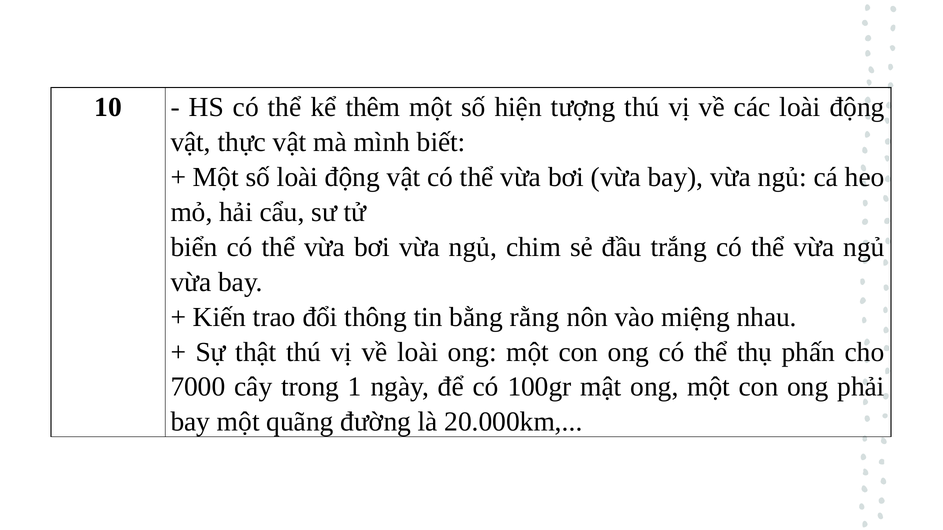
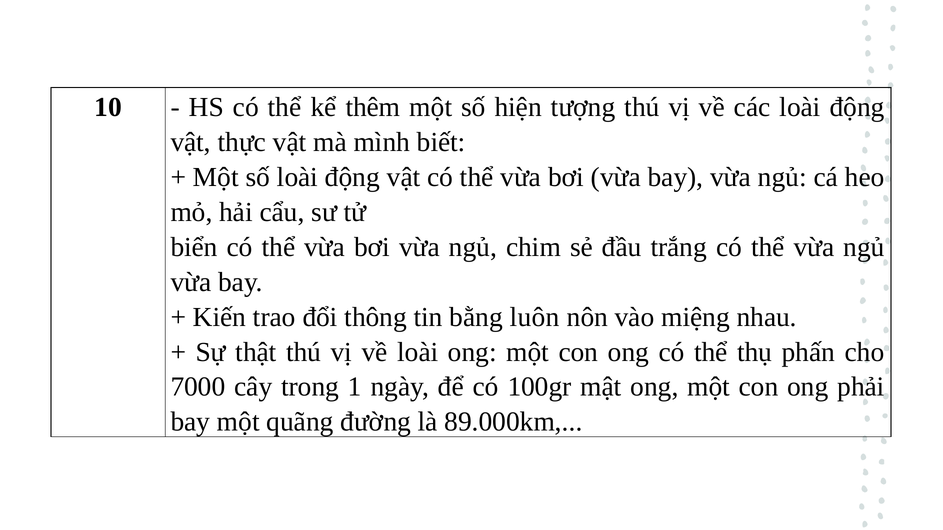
rằng: rằng -> luôn (535, 317)
20.000km: 20.000km -> 89.000km (513, 422)
